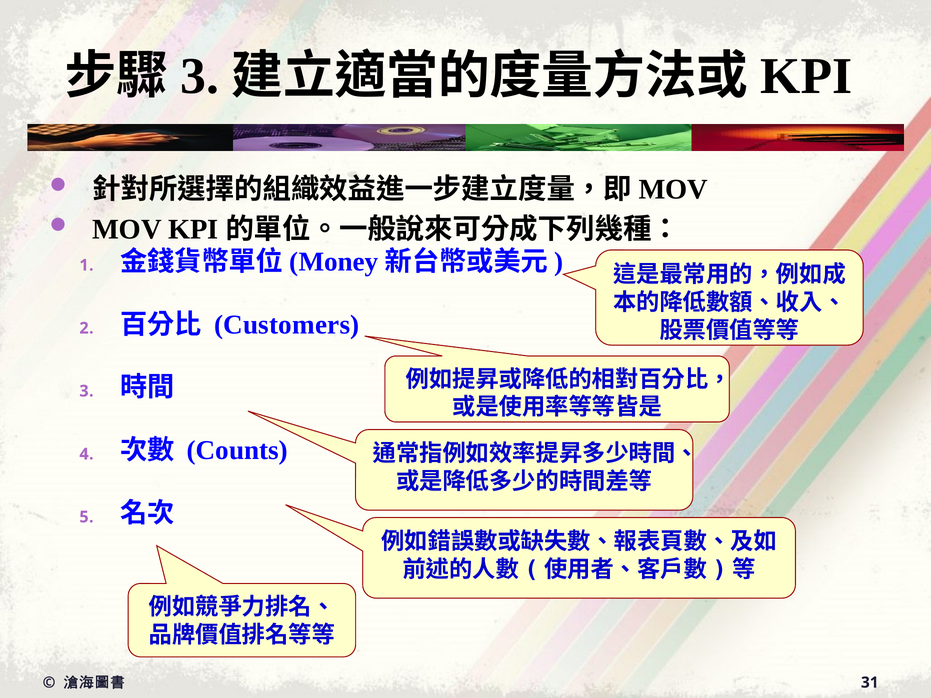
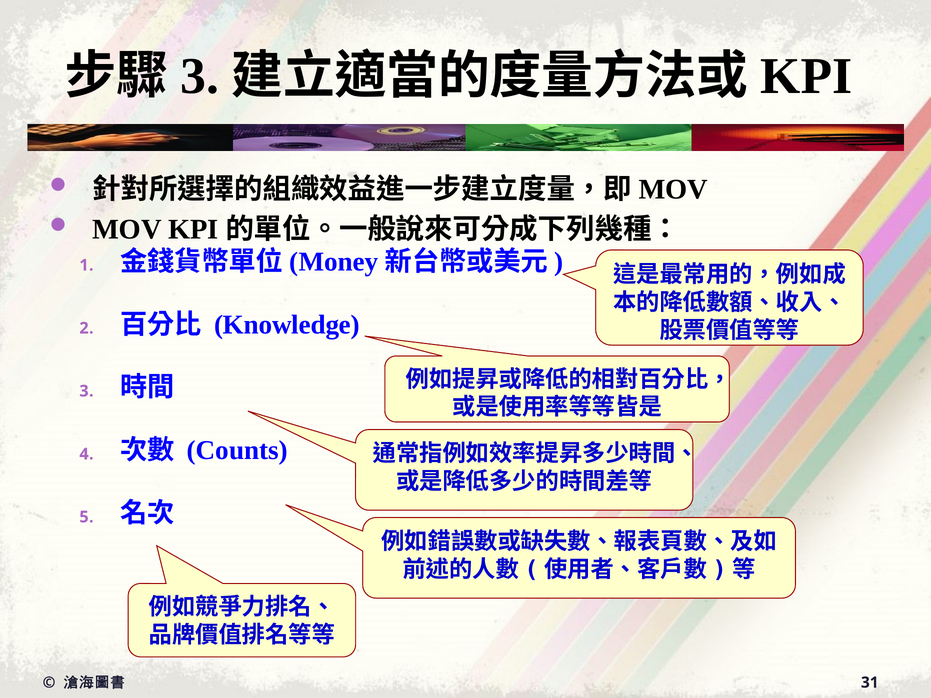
Customers: Customers -> Knowledge (287, 325)
